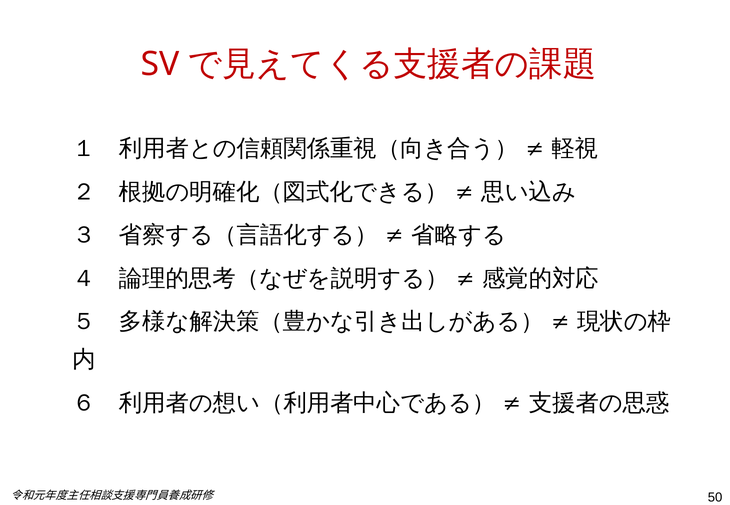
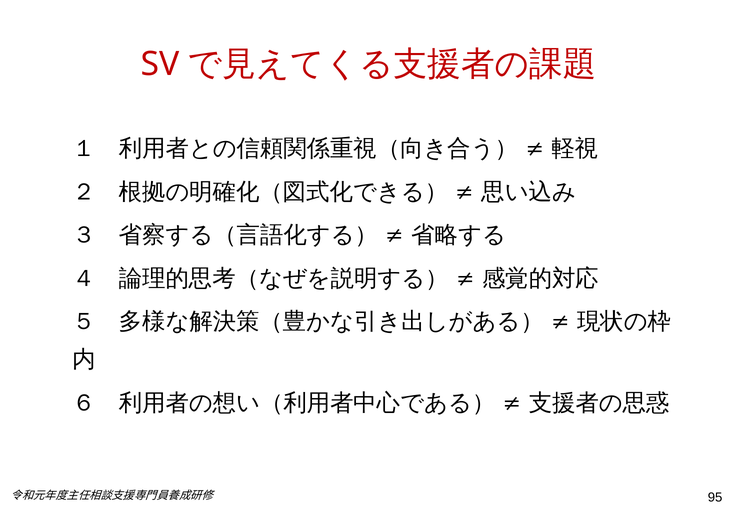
50: 50 -> 95 (715, 498)
